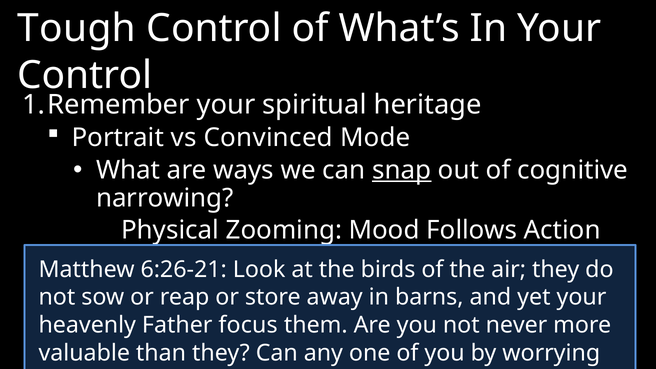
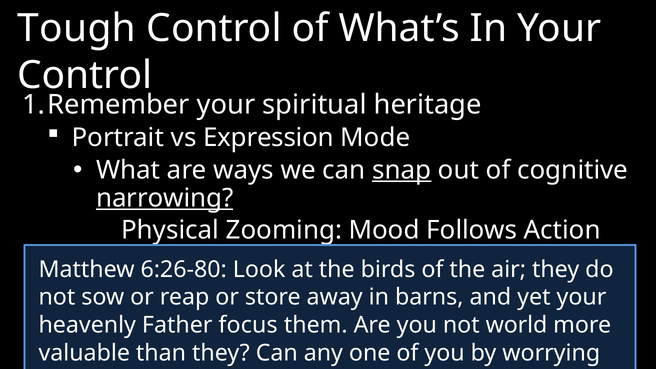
Convinced: Convinced -> Expression (269, 138)
narrowing underline: none -> present (165, 198)
6:26-21: 6:26-21 -> 6:26-80 (184, 269)
never: never -> world (516, 325)
